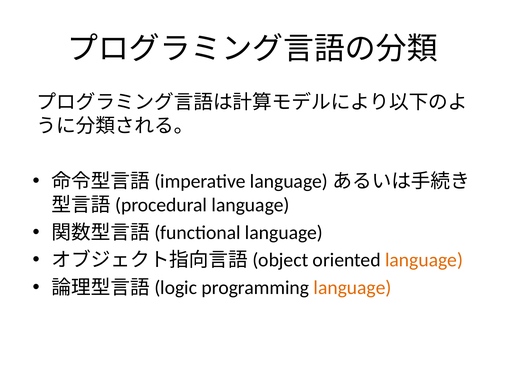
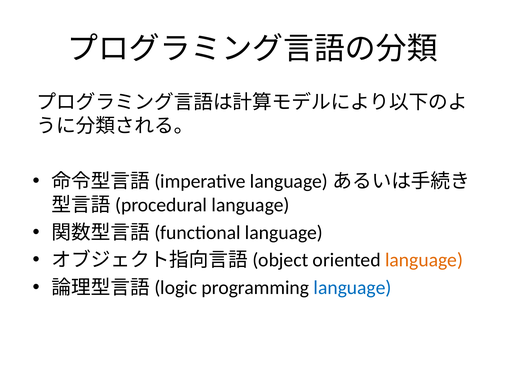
language colour: orange -> blue (352, 288)
